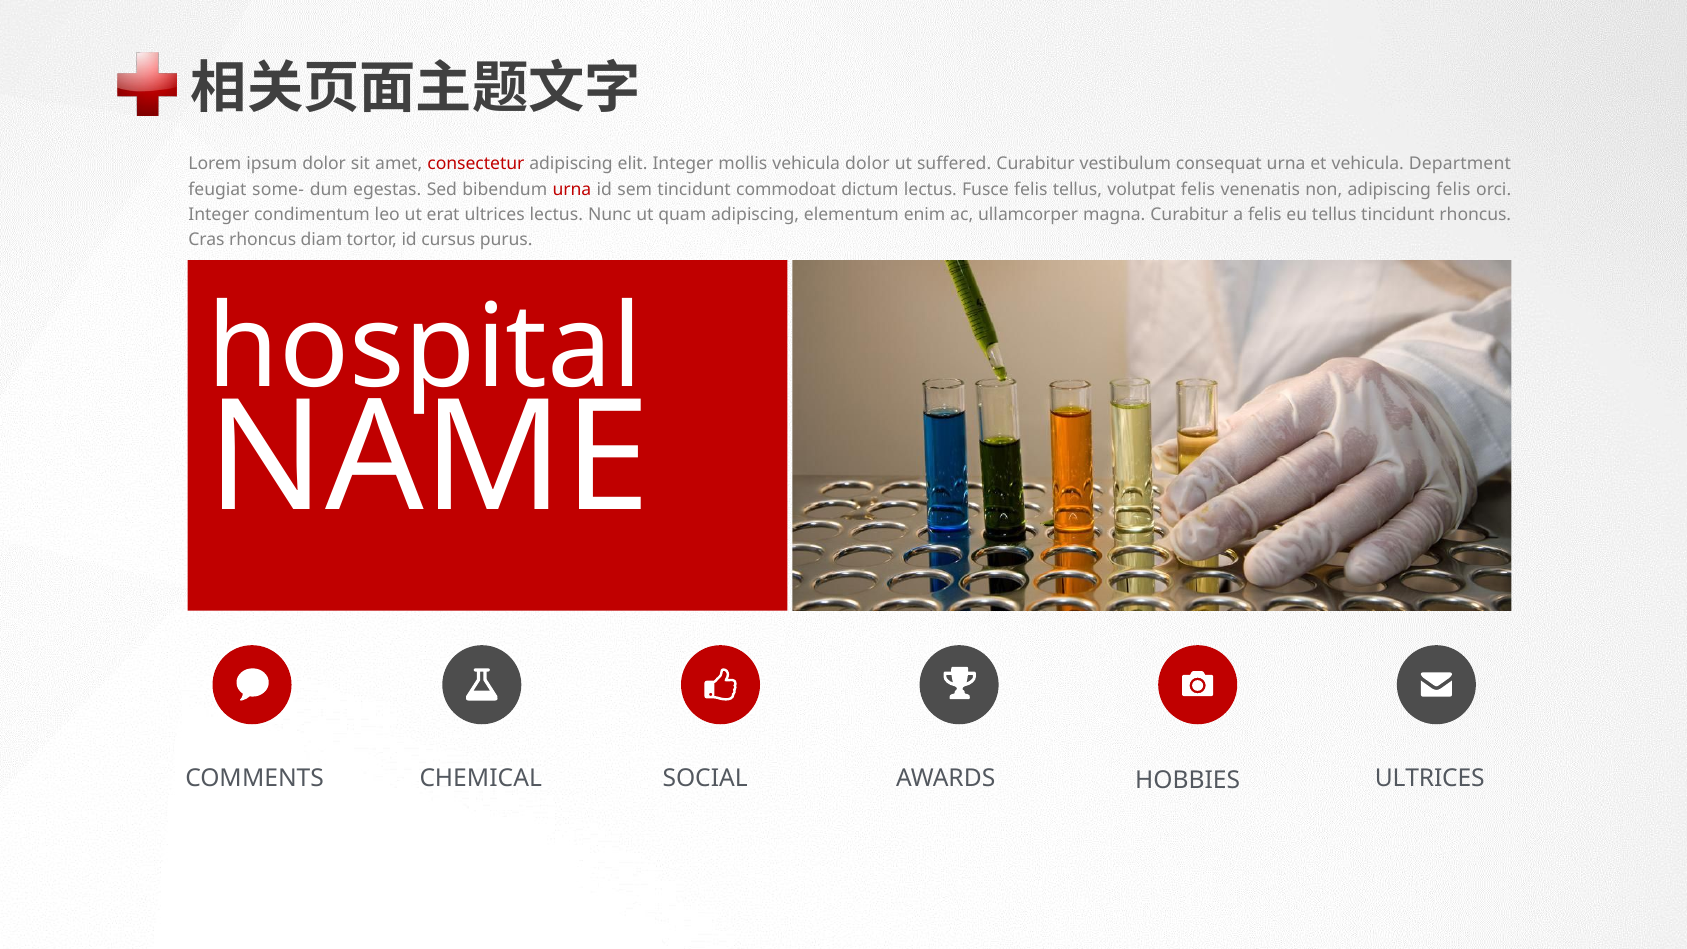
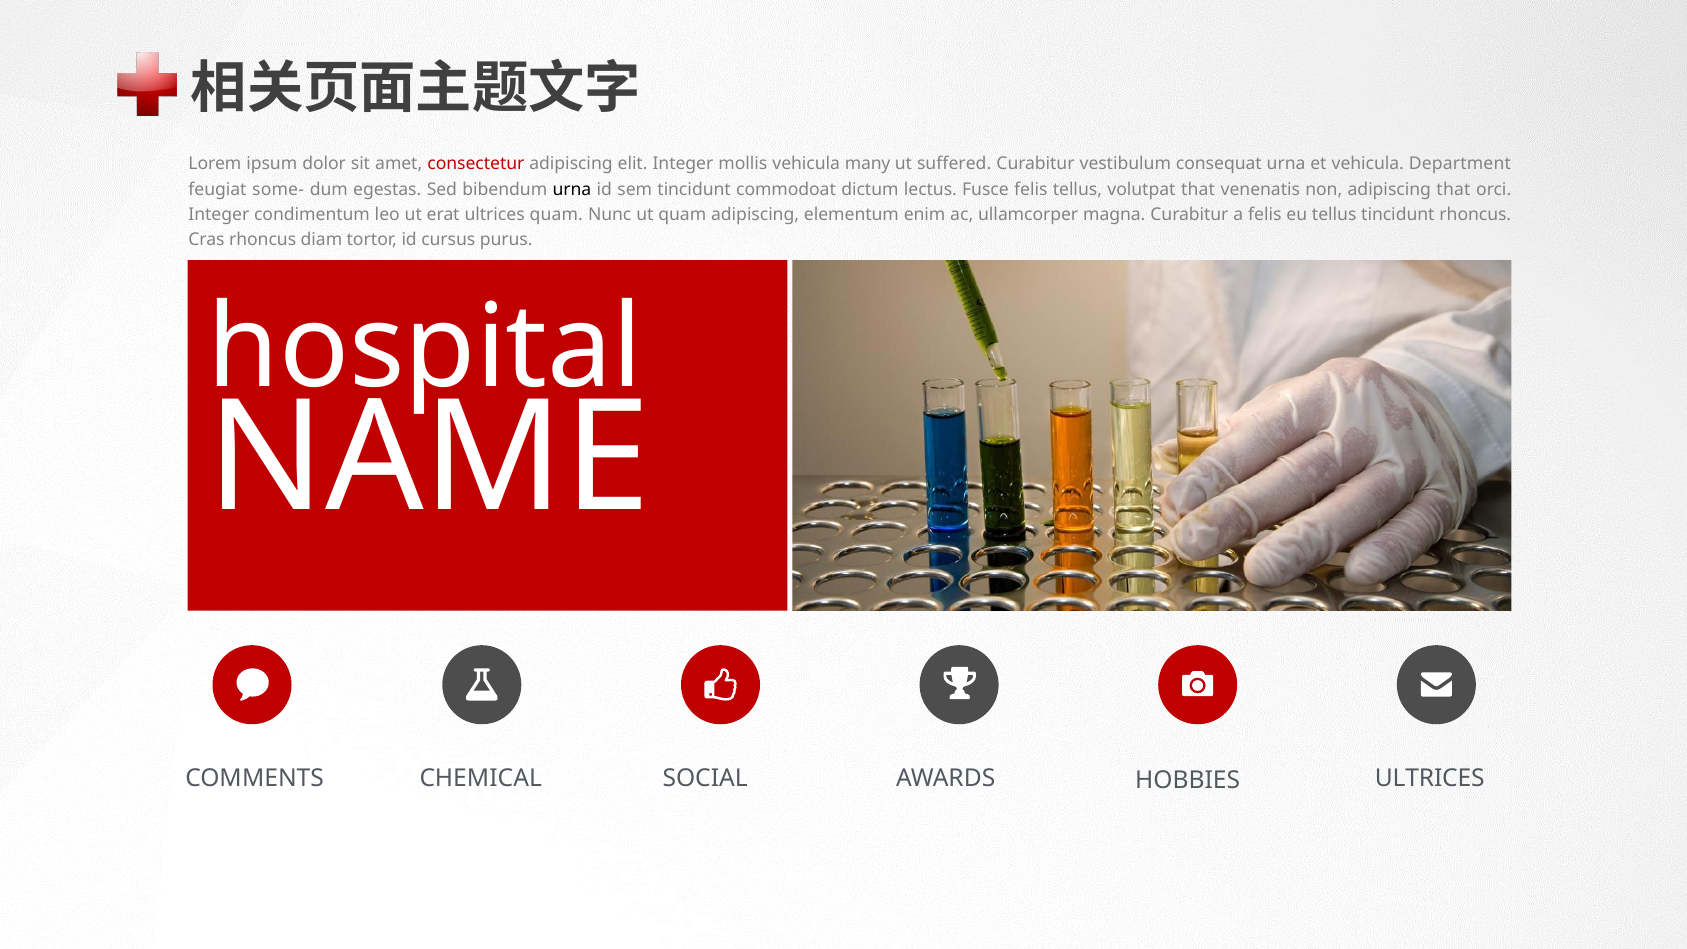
vehicula dolor: dolor -> many (868, 164)
urna colour: red -> black (572, 189)
volutpat felis: felis -> that (1198, 189)
adipiscing felis: felis -> that (1453, 189)
ultrices lectus: lectus -> quam (556, 215)
